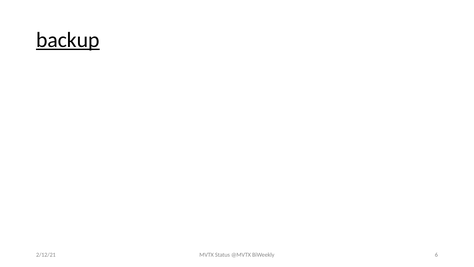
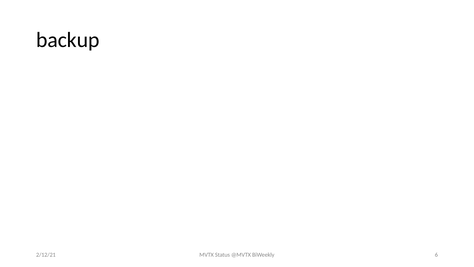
backup underline: present -> none (68, 40)
